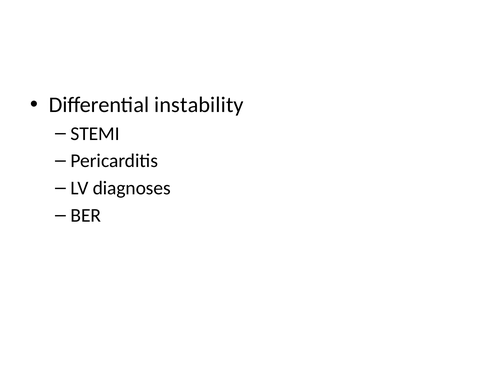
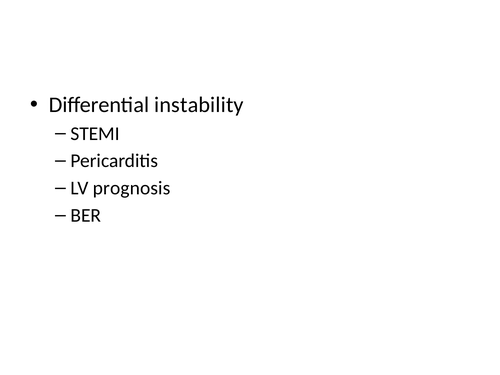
diagnoses: diagnoses -> prognosis (132, 188)
